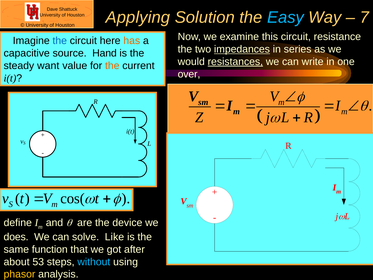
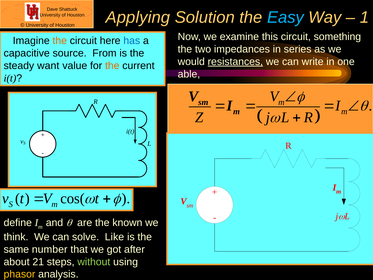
7: 7 -> 1 (364, 17)
resistance: resistance -> something (337, 37)
the colour: blue -> orange (60, 41)
has colour: orange -> blue (132, 41)
impedances underline: present -> none (242, 49)
Hand: Hand -> From (104, 53)
over: over -> able (189, 74)
device: device -> known (127, 223)
does: does -> think (16, 237)
function: function -> number (50, 249)
53: 53 -> 21 (38, 262)
without colour: light blue -> light green (94, 262)
